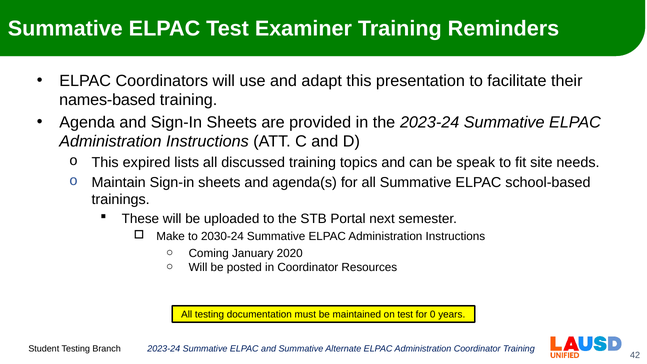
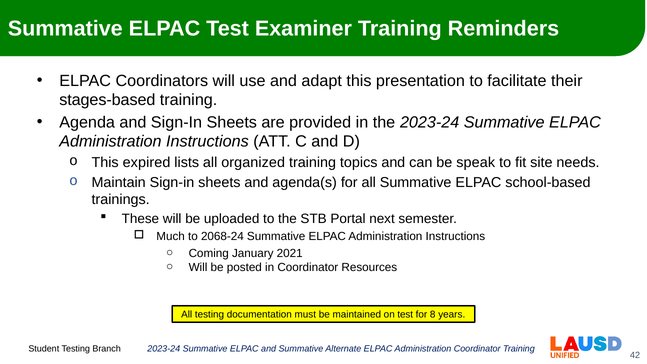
names-based: names-based -> stages-based (107, 100)
discussed: discussed -> organized (253, 162)
Make: Make -> Much (171, 237)
2030-24: 2030-24 -> 2068-24 (222, 237)
2020: 2020 -> 2021 (290, 253)
0: 0 -> 8 (433, 315)
